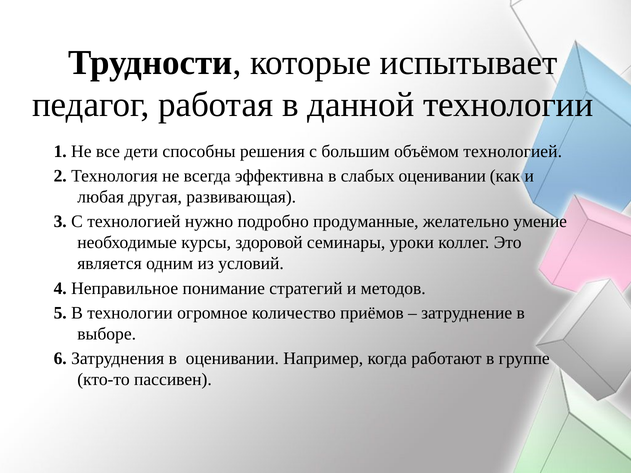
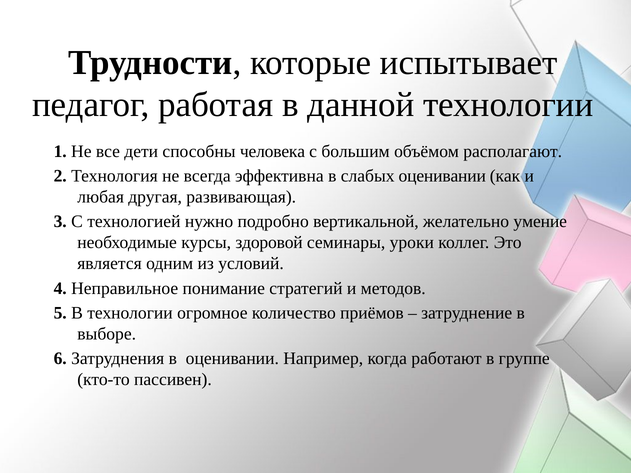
решения: решения -> человека (273, 152)
объёмом технологией: технологией -> располагают (513, 152)
продуманные: продуманные -> вертикальной (366, 222)
